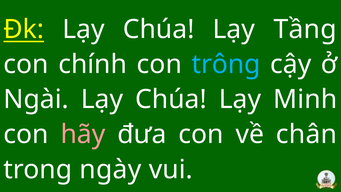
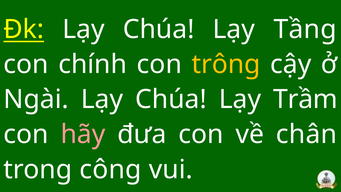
trông colour: light blue -> yellow (226, 64)
Minh: Minh -> Trầm (305, 99)
ngày: ngày -> công (110, 169)
